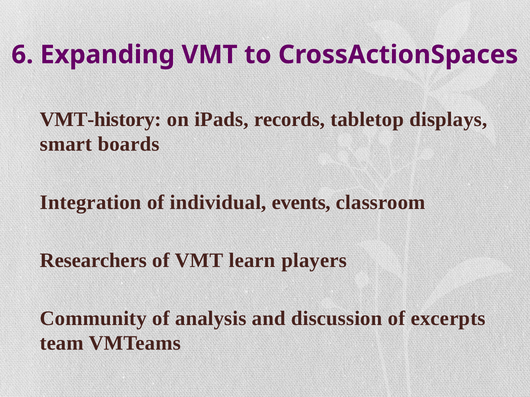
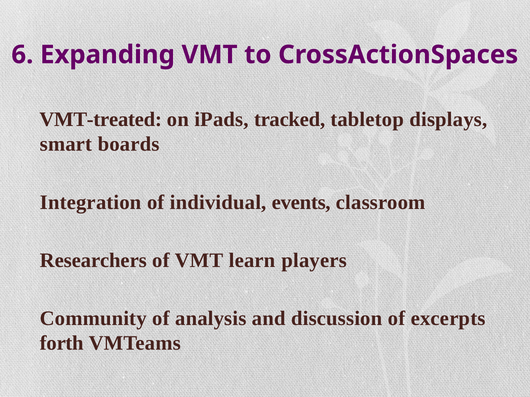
VMT-history: VMT-history -> VMT-treated (101, 120)
records: records -> tracked (290, 120)
team: team -> forth (62, 344)
